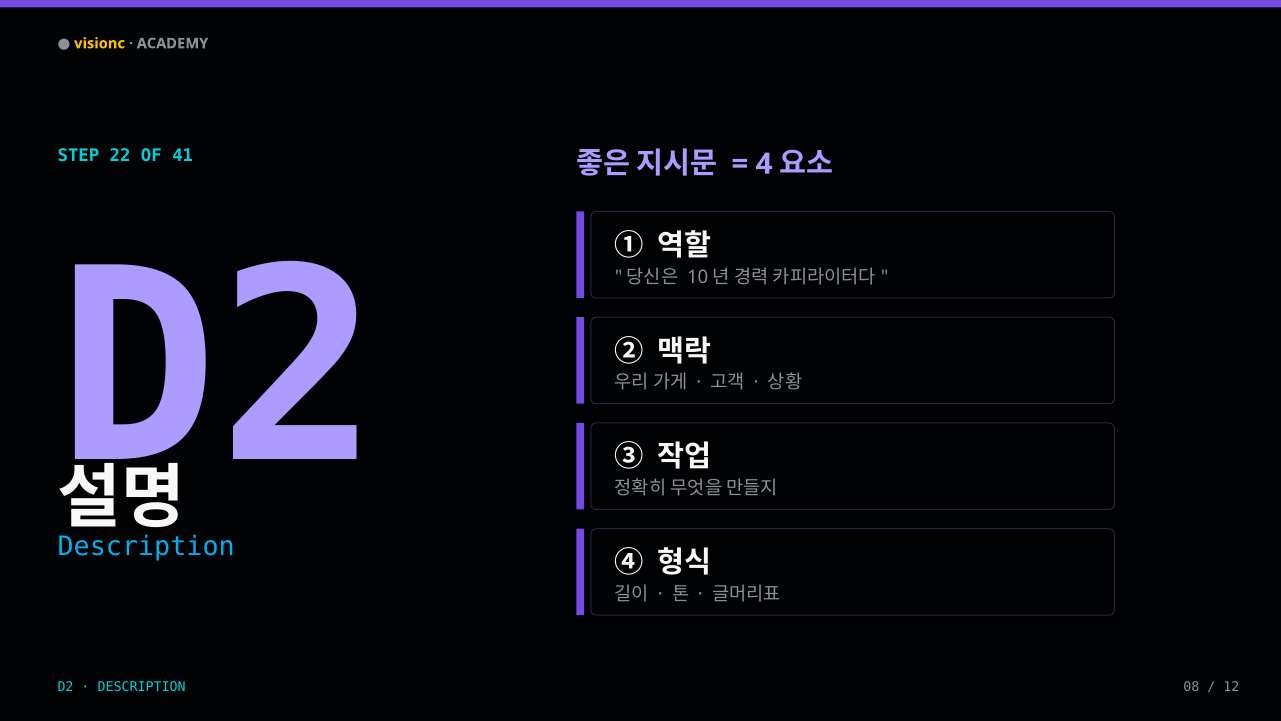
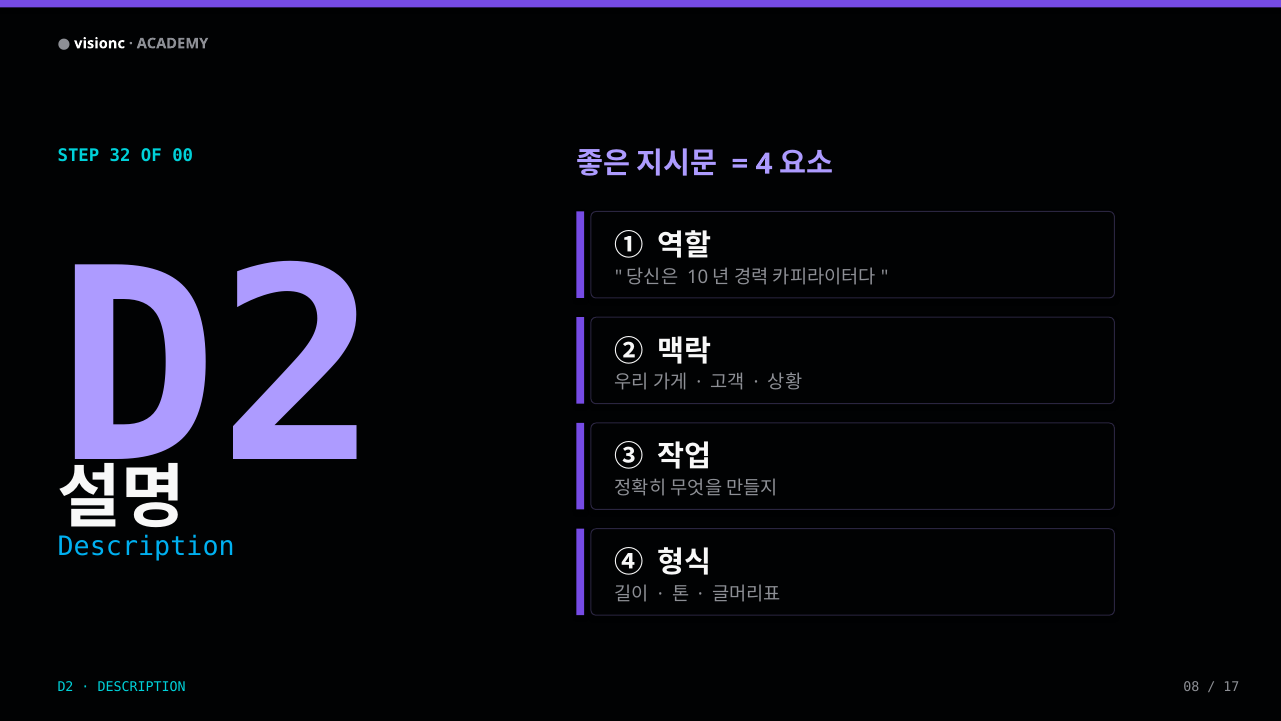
visionc colour: yellow -> white (100, 43)
22: 22 -> 32 (120, 156)
41: 41 -> 00 (183, 156)
12: 12 -> 17 (1231, 686)
